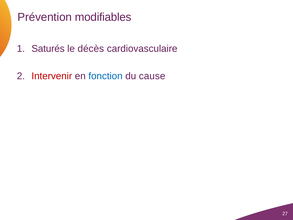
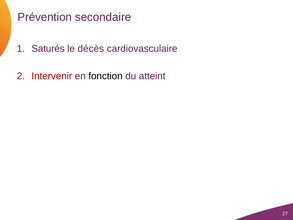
modifiables: modifiables -> secondaire (103, 17)
fonction colour: blue -> black (106, 76)
cause: cause -> atteint (152, 76)
